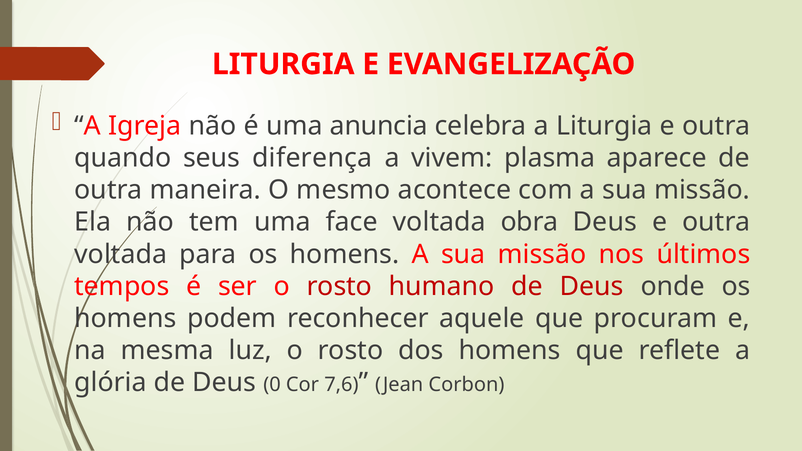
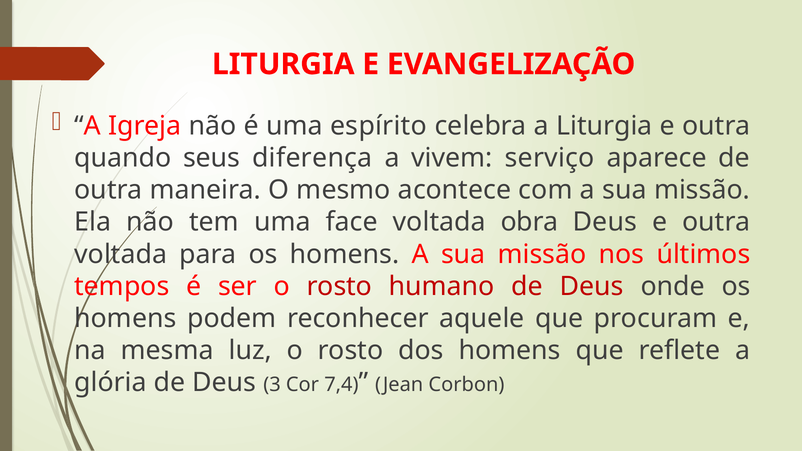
anuncia: anuncia -> espírito (379, 126)
plasma: plasma -> serviço (550, 158)
0: 0 -> 3 (272, 385)
7,6: 7,6 -> 7,4 (341, 385)
